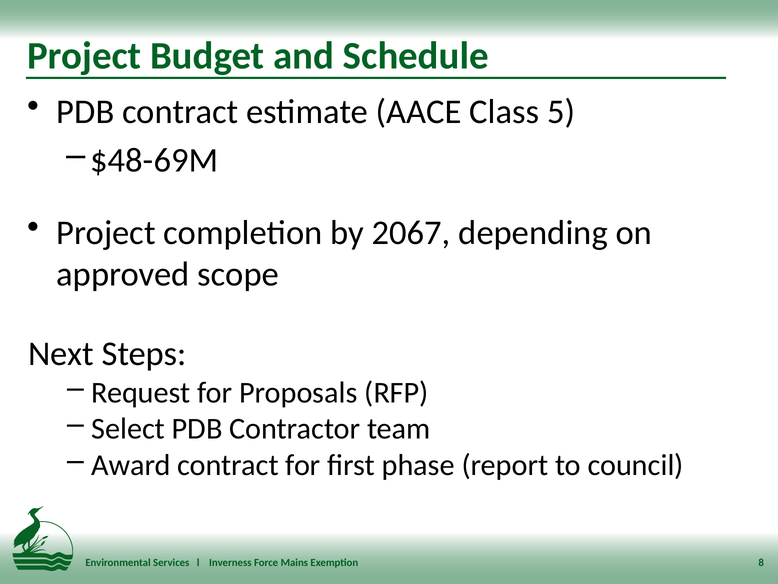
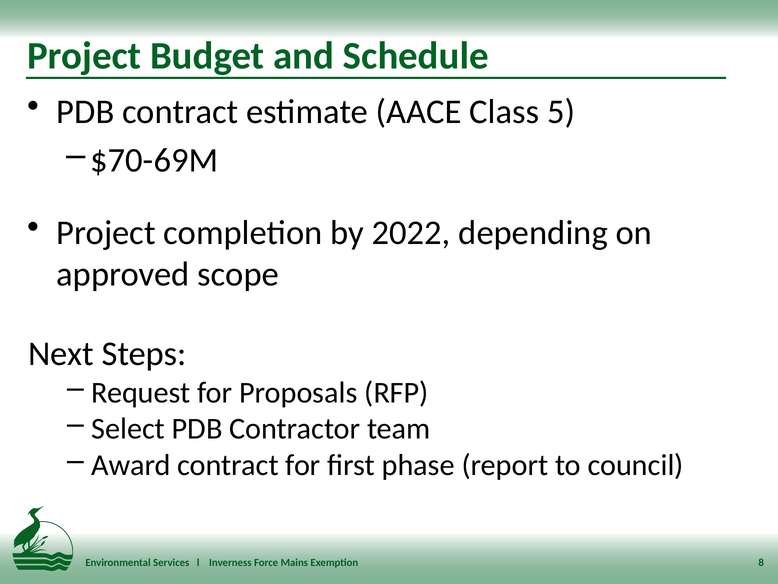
$48-69M: $48-69M -> $70-69M (154, 160)
2067: 2067 -> 2022 (411, 233)
